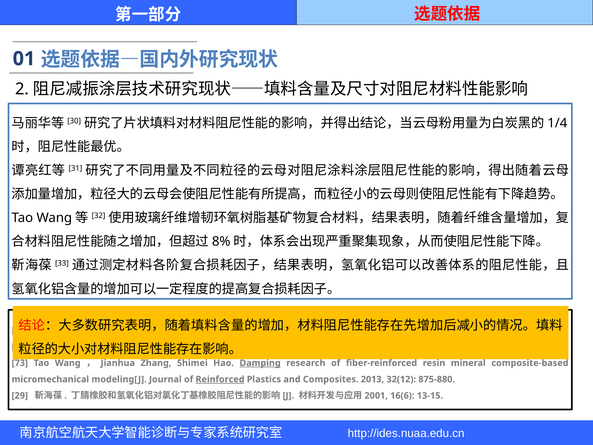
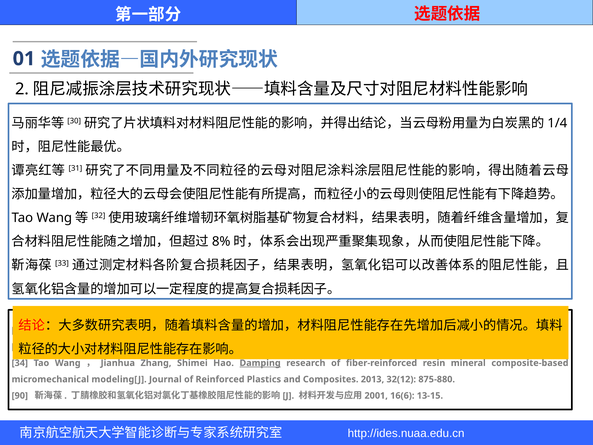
73: 73 -> 34 (20, 363)
Reinforced underline: present -> none (220, 379)
29: 29 -> 90 (20, 395)
